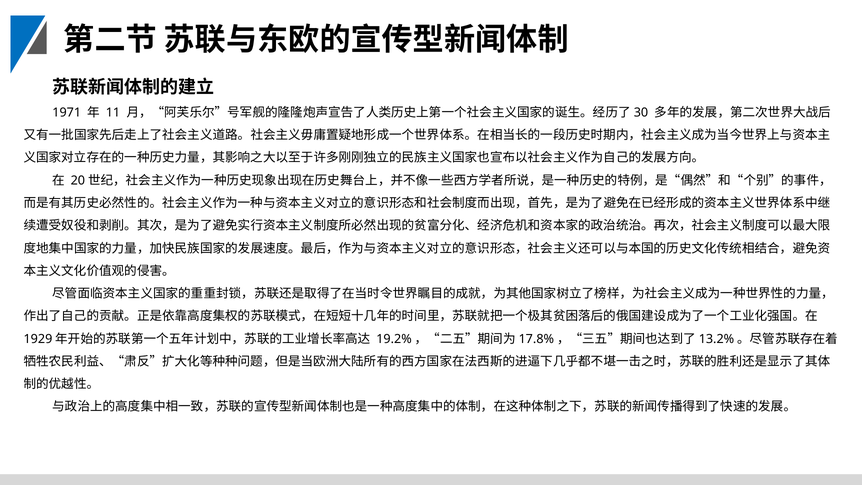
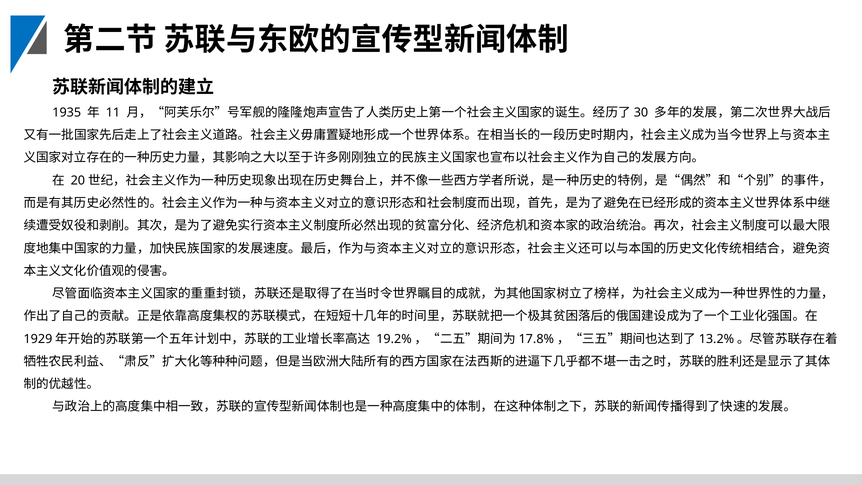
1971: 1971 -> 1935 (67, 113)
